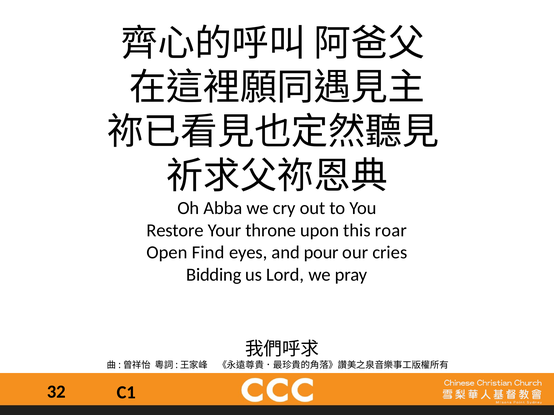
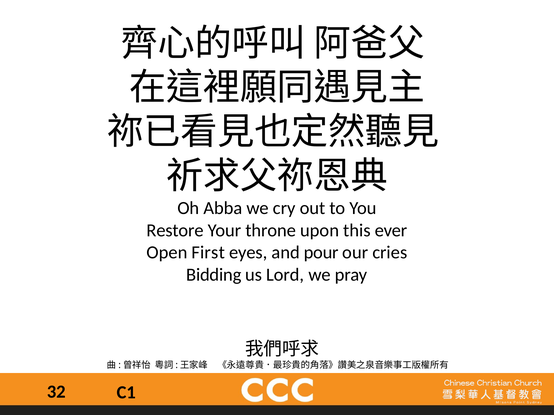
roar: roar -> ever (391, 231)
Find: Find -> First (208, 253)
